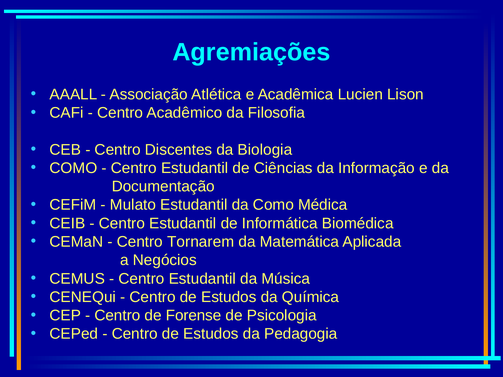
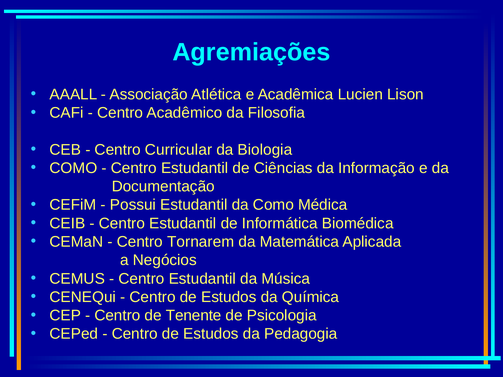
Discentes: Discentes -> Curricular (179, 150)
Mulato: Mulato -> Possui (133, 205)
Forense: Forense -> Tenente (194, 316)
